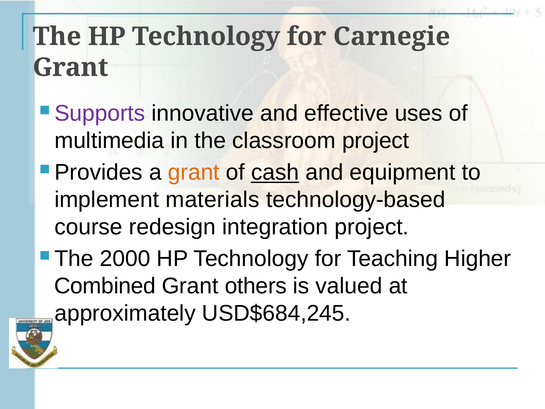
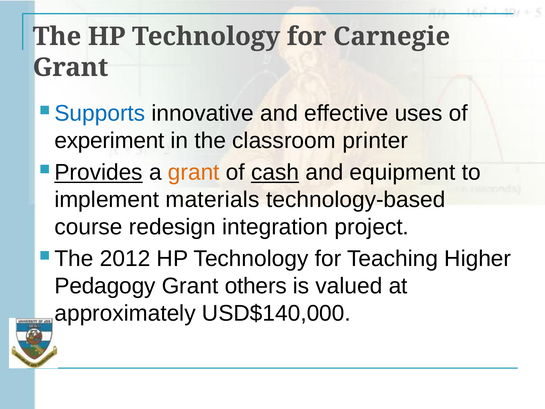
Supports colour: purple -> blue (100, 113)
multimedia: multimedia -> experiment (109, 141)
classroom project: project -> printer (375, 141)
Provides underline: none -> present (99, 172)
2000: 2000 -> 2012 (125, 259)
Combined: Combined -> Pedagogy (105, 286)
USD$684,245: USD$684,245 -> USD$140,000 (276, 313)
